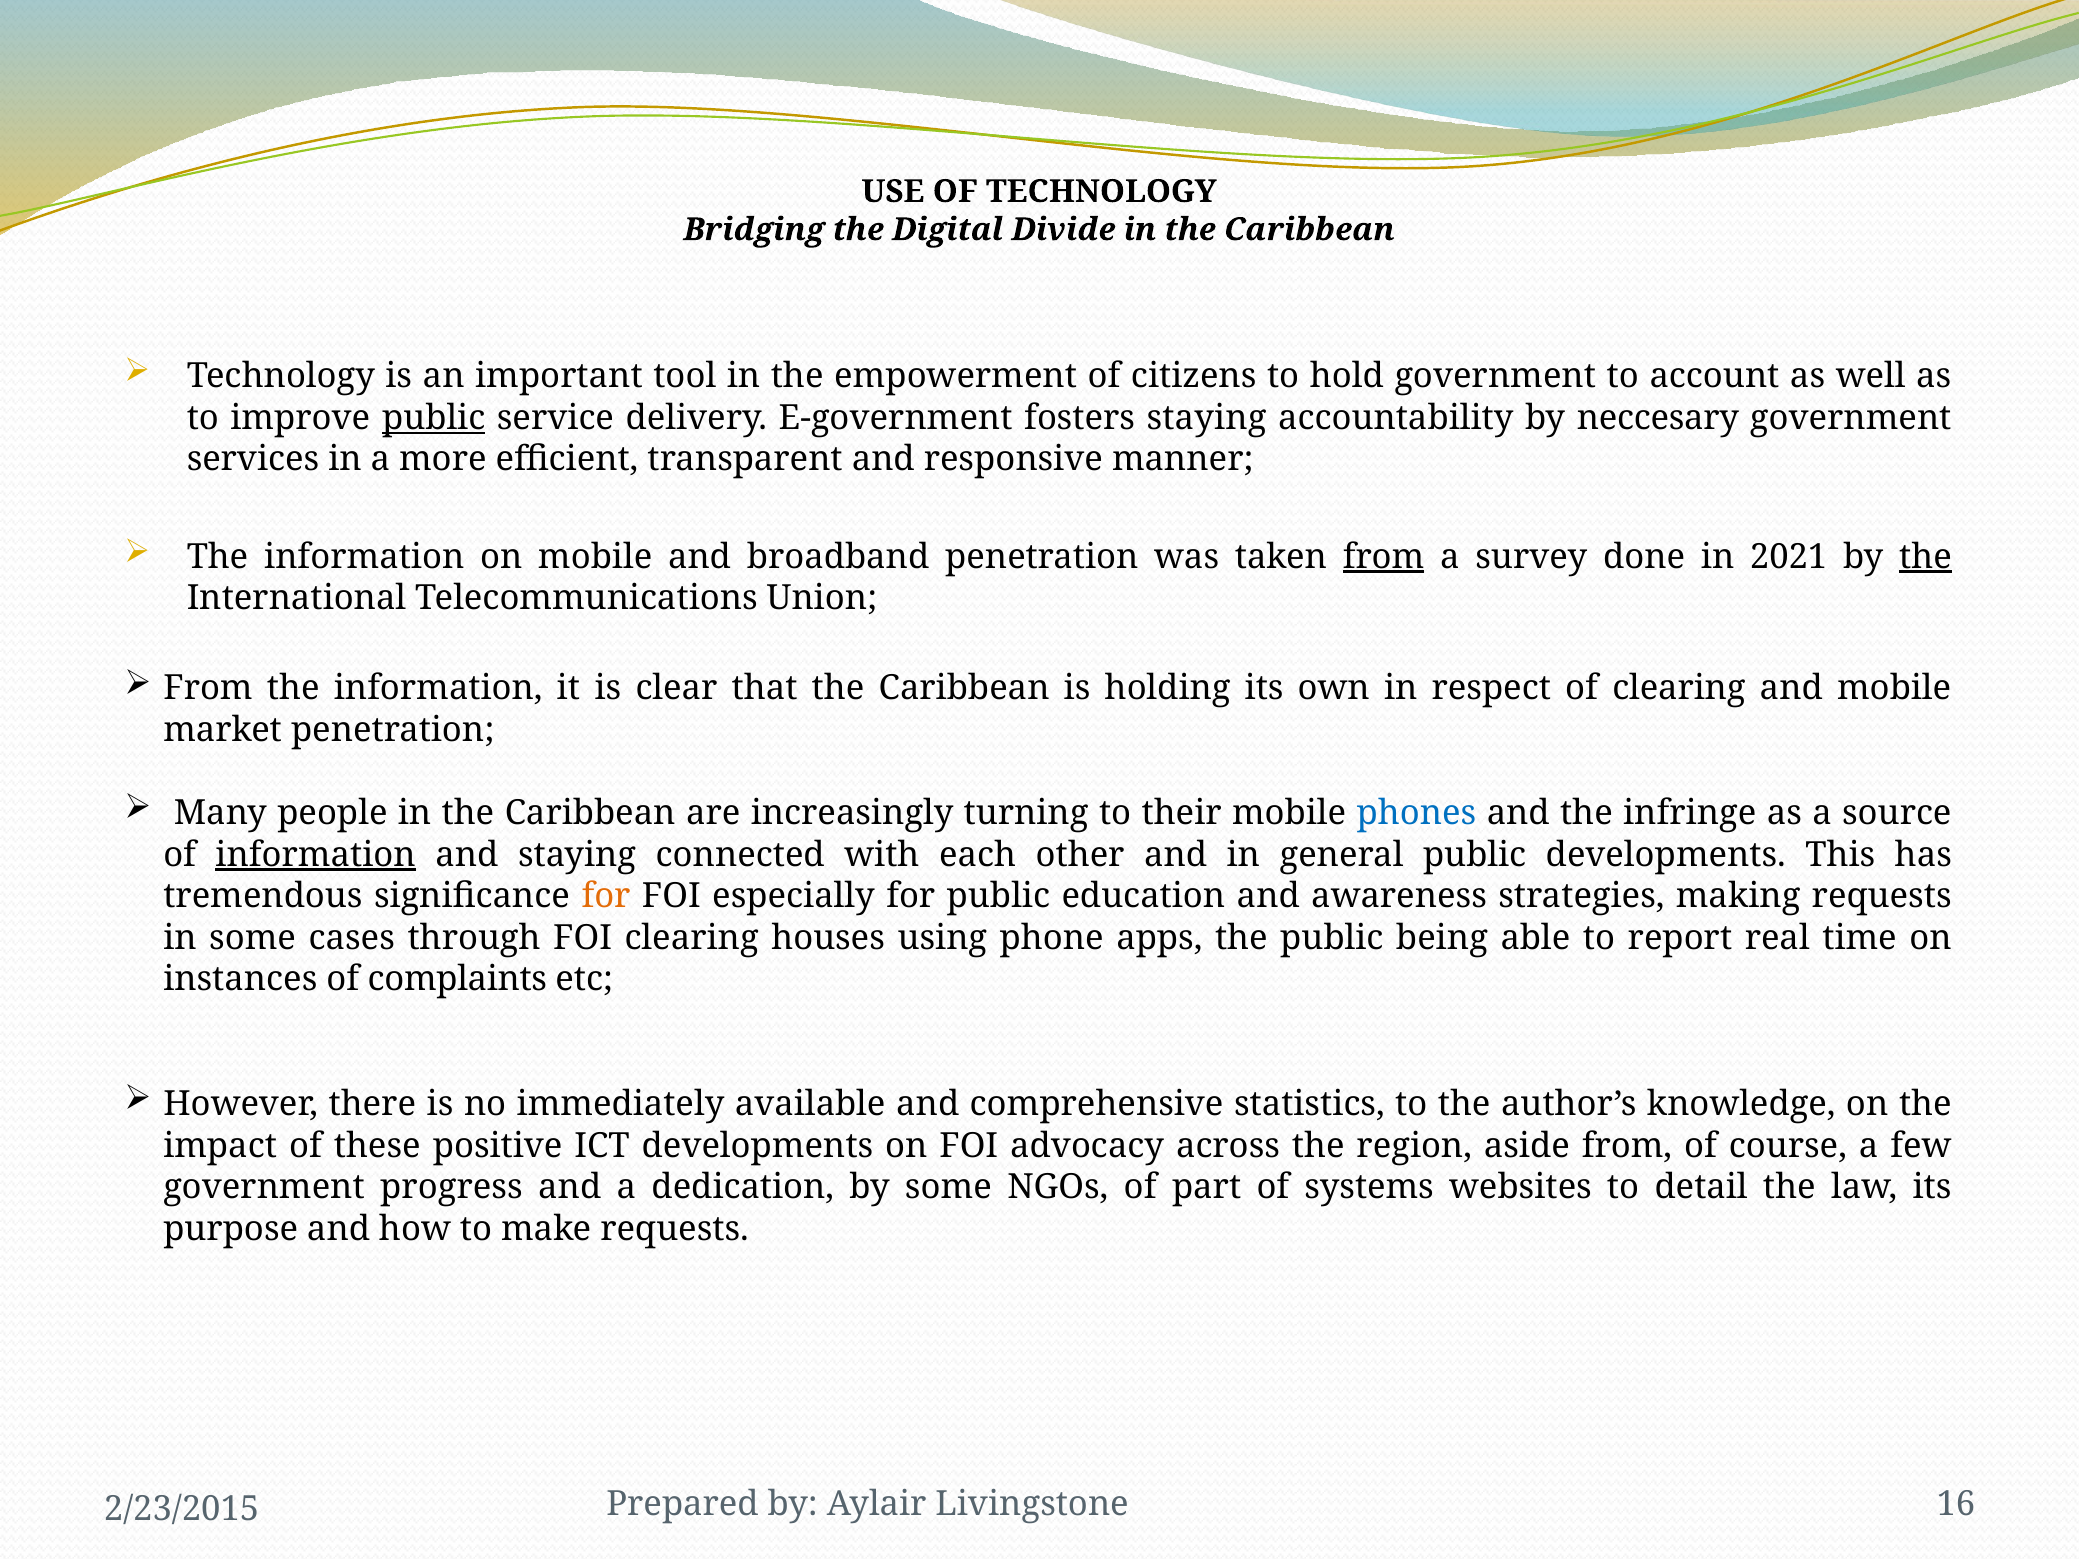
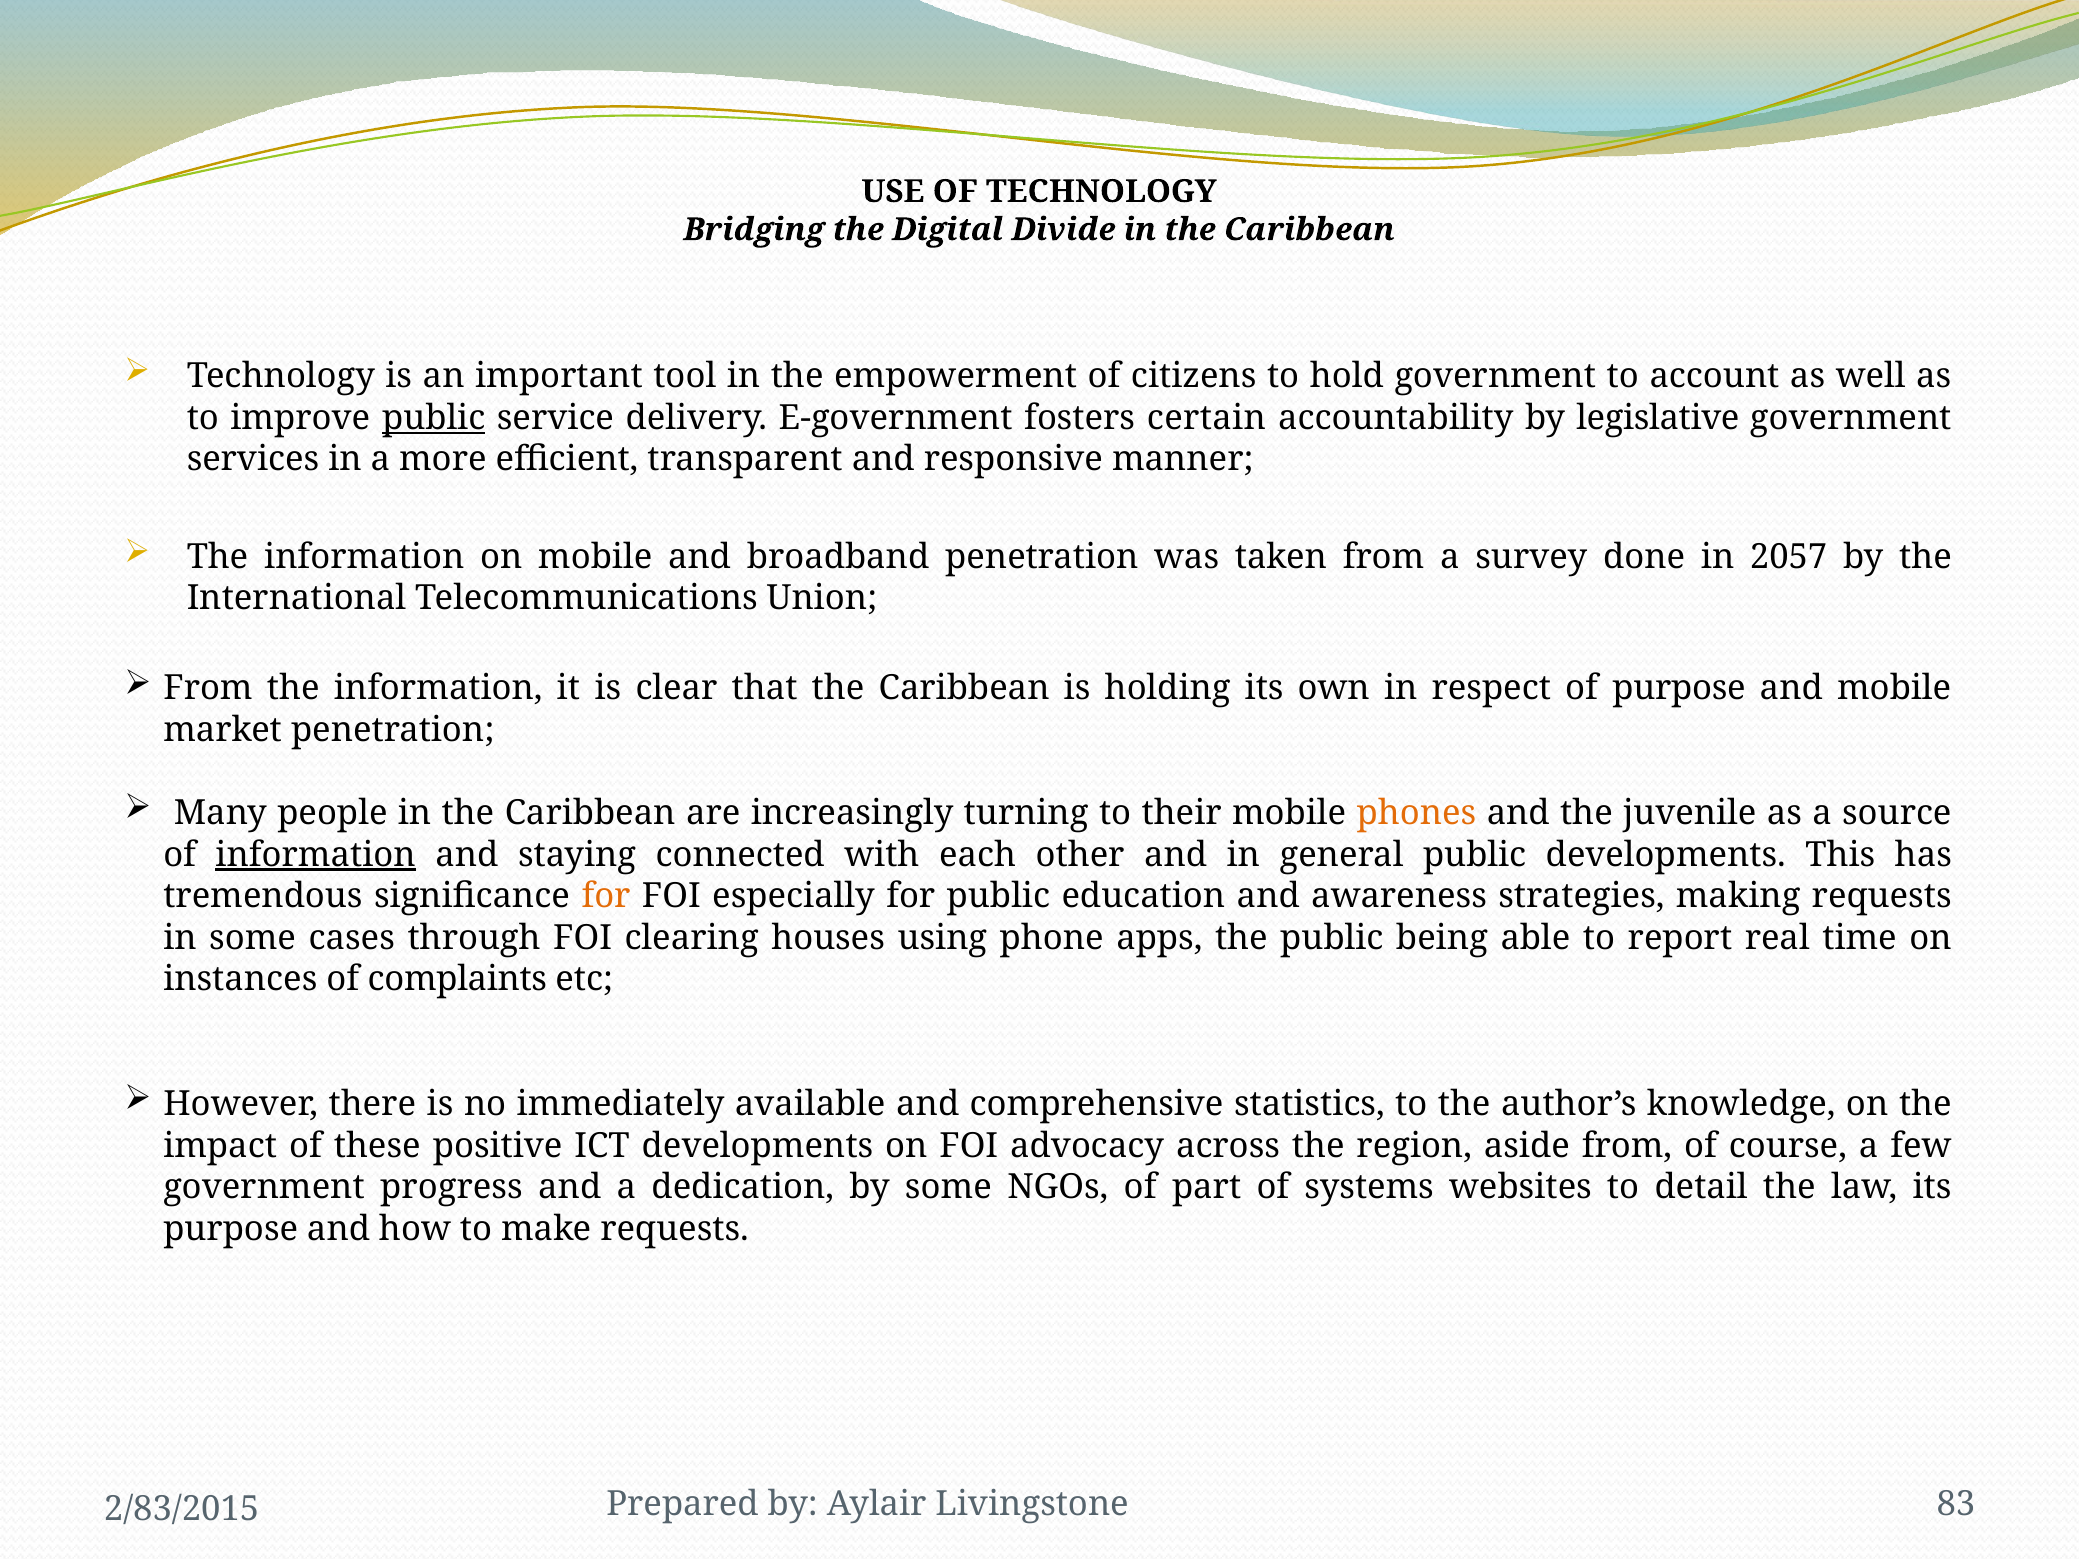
fosters staying: staying -> certain (1206, 418)
neccesary: neccesary -> legislative (1658, 418)
from underline: present -> none (1384, 557)
2021: 2021 -> 2057 (1789, 557)
the underline: present -> none (1925, 557)
of clearing: clearing -> purpose (1679, 688)
phones colour: blue -> orange (1416, 813)
infringe: infringe -> juvenile (1690, 813)
16: 16 -> 83 (1956, 1504)
2/23/2015: 2/23/2015 -> 2/83/2015 (182, 1510)
